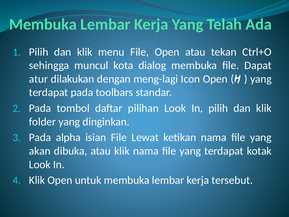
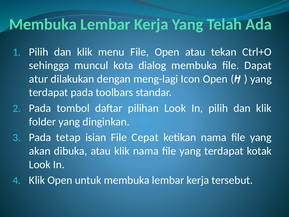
alpha: alpha -> tetap (68, 137)
Lewat: Lewat -> Cepat (145, 137)
